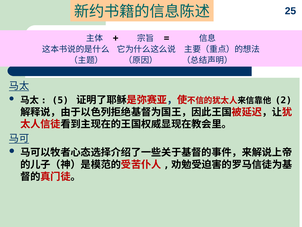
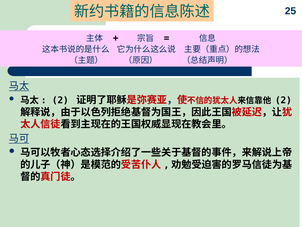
5: 5 -> 2 (60, 100)
